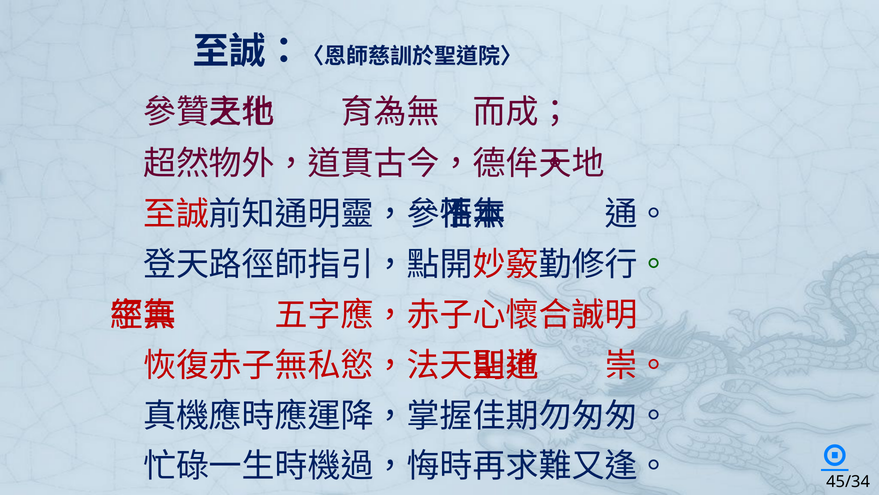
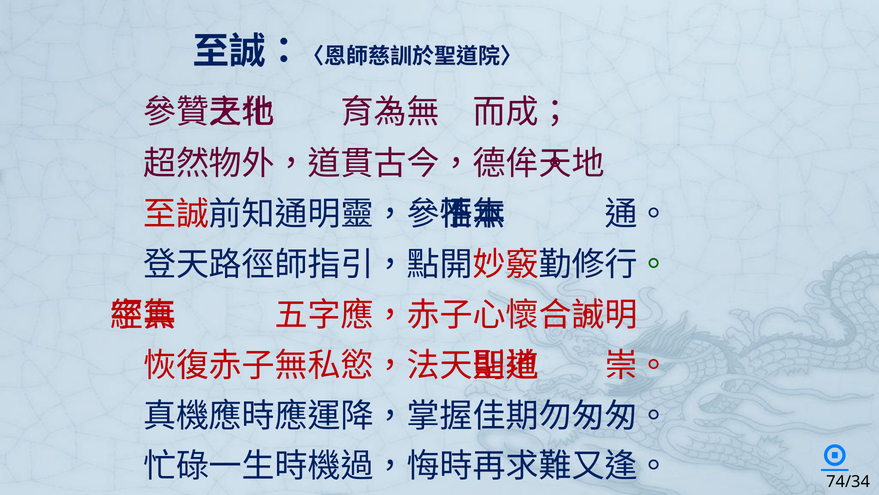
45/34: 45/34 -> 74/34 (848, 481)
